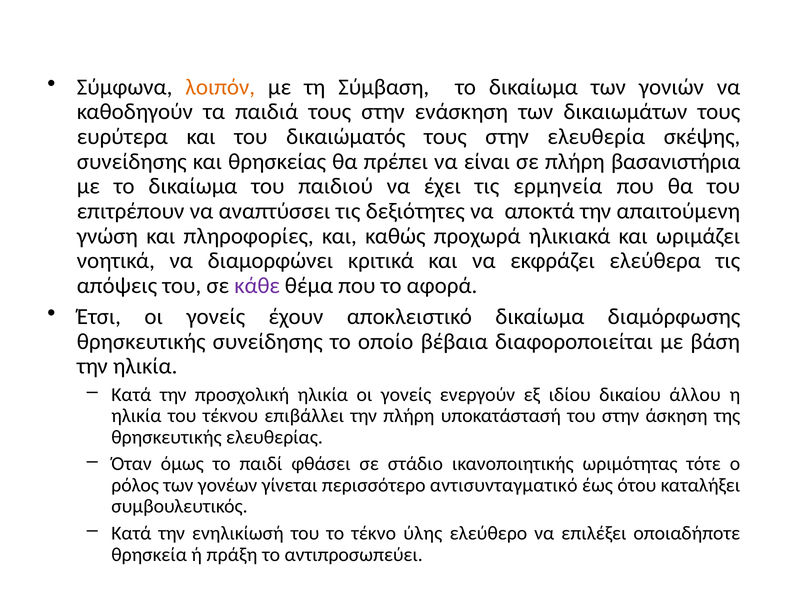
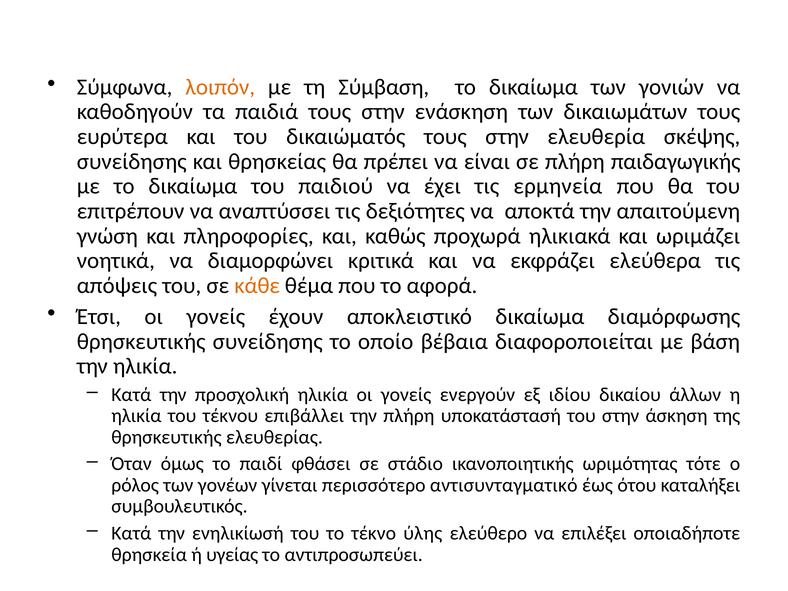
βασανιστήρια: βασανιστήρια -> παιδαγωγικής (676, 162)
κάθε colour: purple -> orange (257, 286)
άλλου: άλλου -> άλλων (695, 395)
πράξη: πράξη -> υγείας (232, 555)
